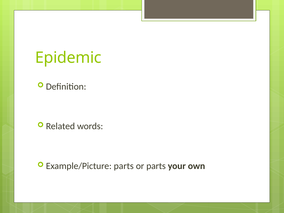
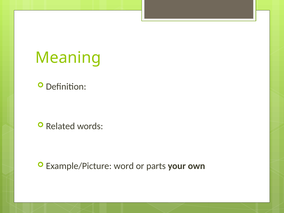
Epidemic: Epidemic -> Meaning (68, 58)
Example/Picture parts: parts -> word (124, 166)
